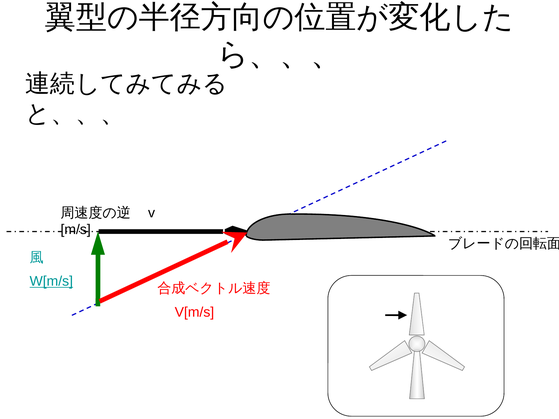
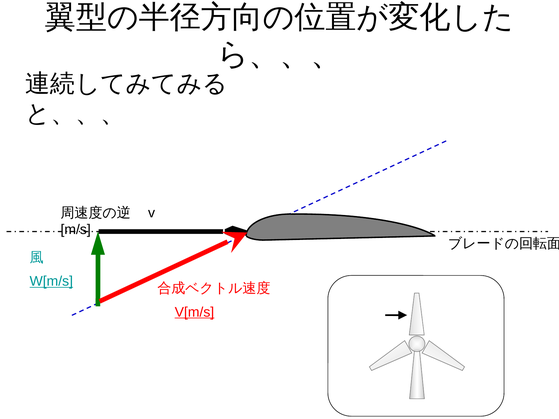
V[m/s underline: none -> present (194, 312)
